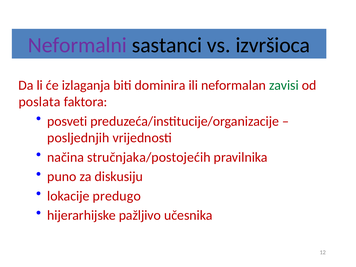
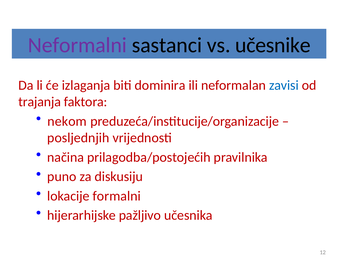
izvršioca: izvršioca -> učesnike (273, 45)
zavisi colour: green -> blue (284, 85)
poslata: poslata -> trajanja (40, 102)
posveti: posveti -> nekom (67, 121)
stručnjaka/postojećih: stručnjaka/postojećih -> prilagodba/postojećih (149, 157)
predugo: predugo -> formalni (117, 196)
